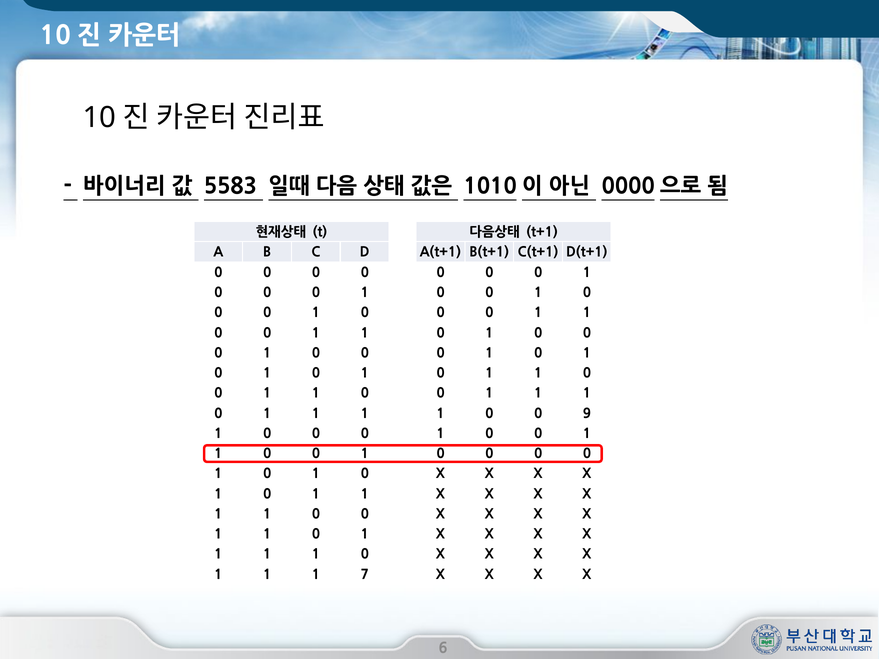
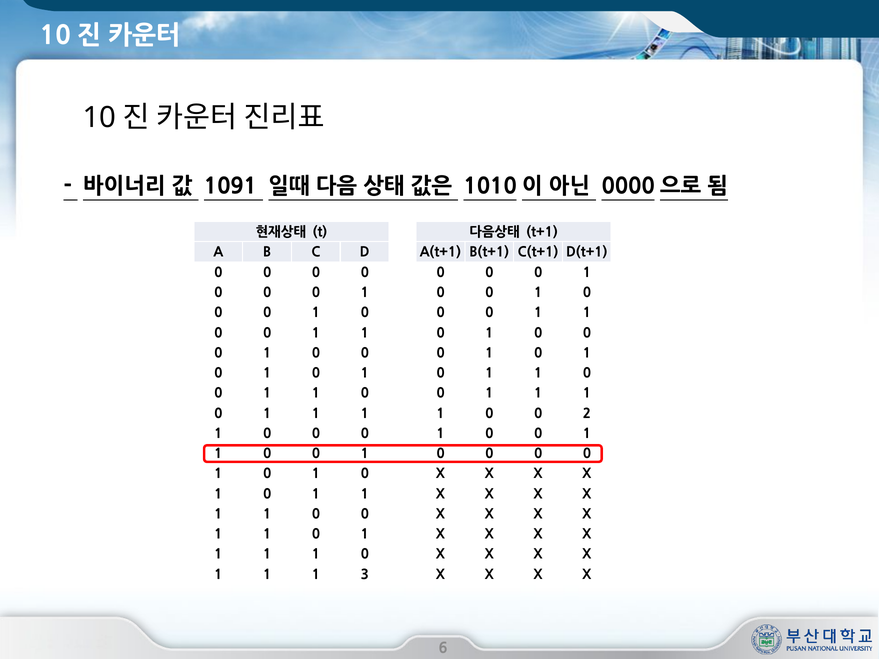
5583: 5583 -> 1091 (230, 186)
9: 9 -> 2 (587, 414)
7: 7 -> 3 (365, 575)
